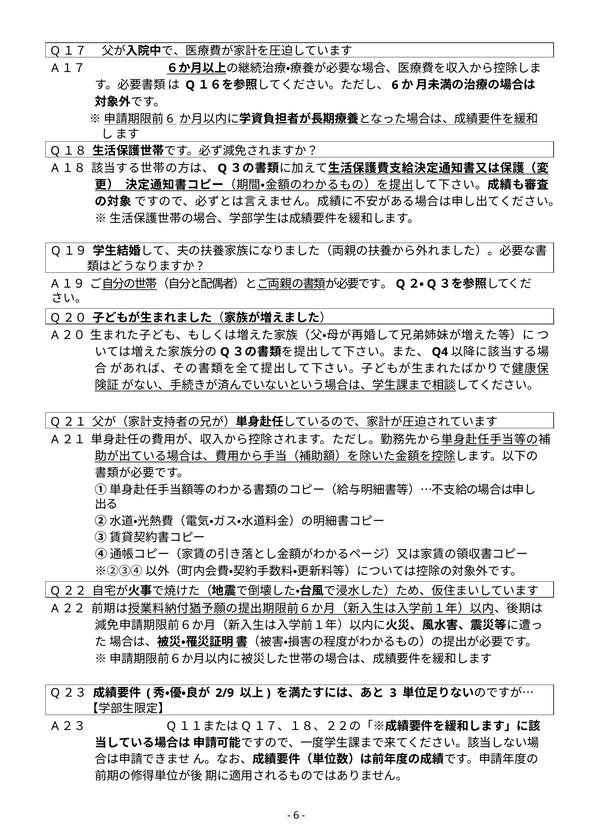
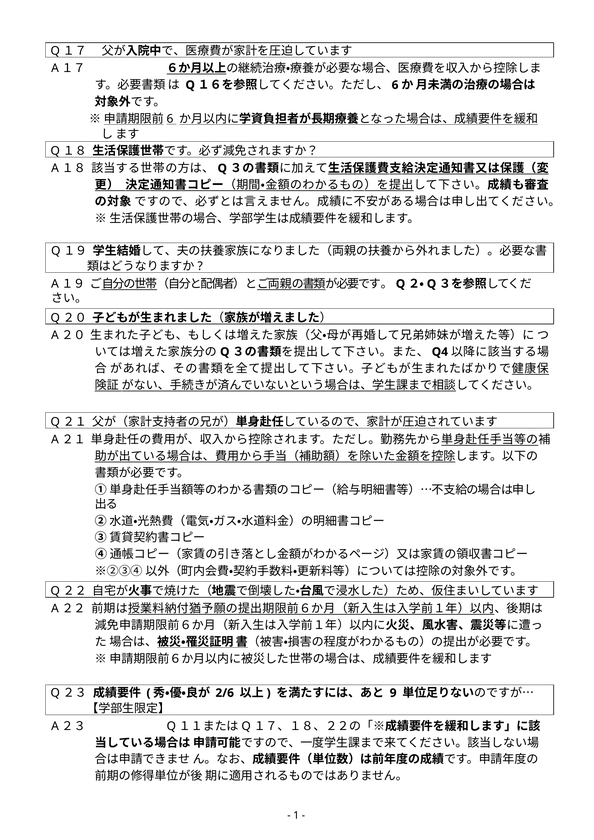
2/9: 2/9 -> 2/6 (225, 693)
3: 3 -> 9 (393, 693)
6: 6 -> 1 (296, 815)
